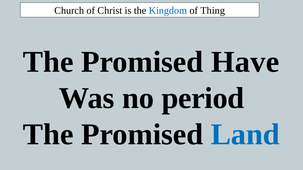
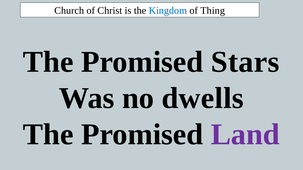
Have: Have -> Stars (245, 62)
period: period -> dwells (203, 98)
Land colour: blue -> purple (245, 135)
